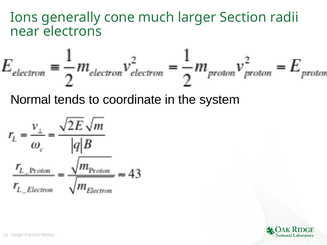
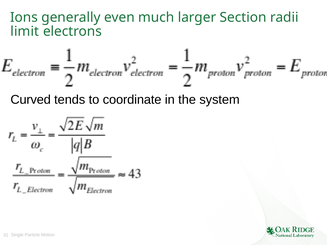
cone: cone -> even (119, 17)
near: near -> limit (25, 31)
Normal: Normal -> Curved (31, 100)
